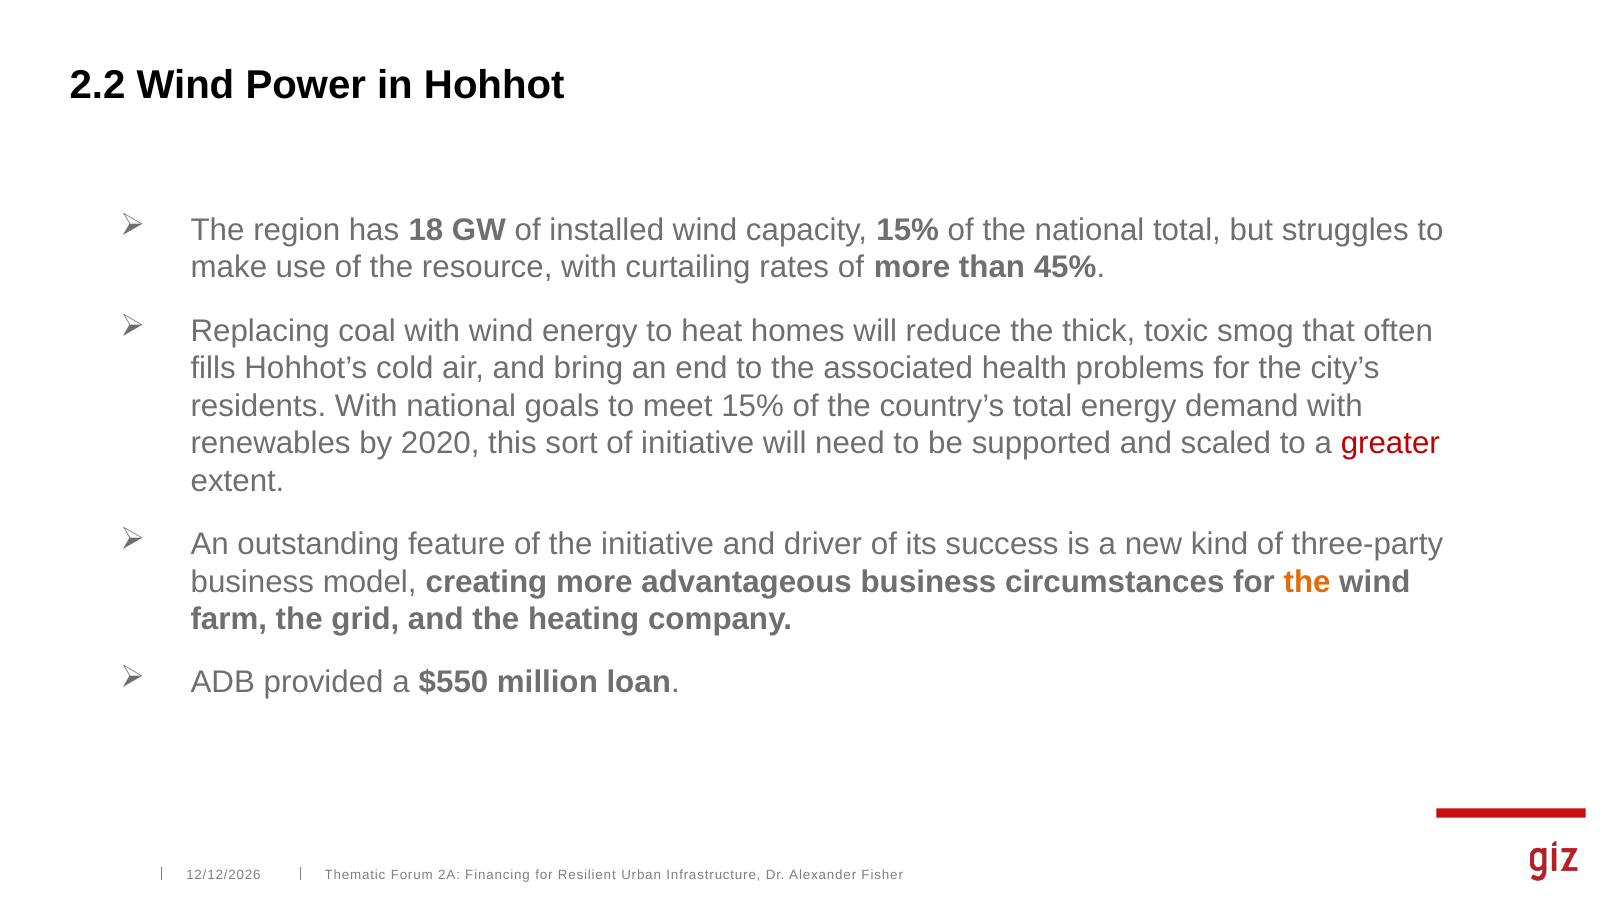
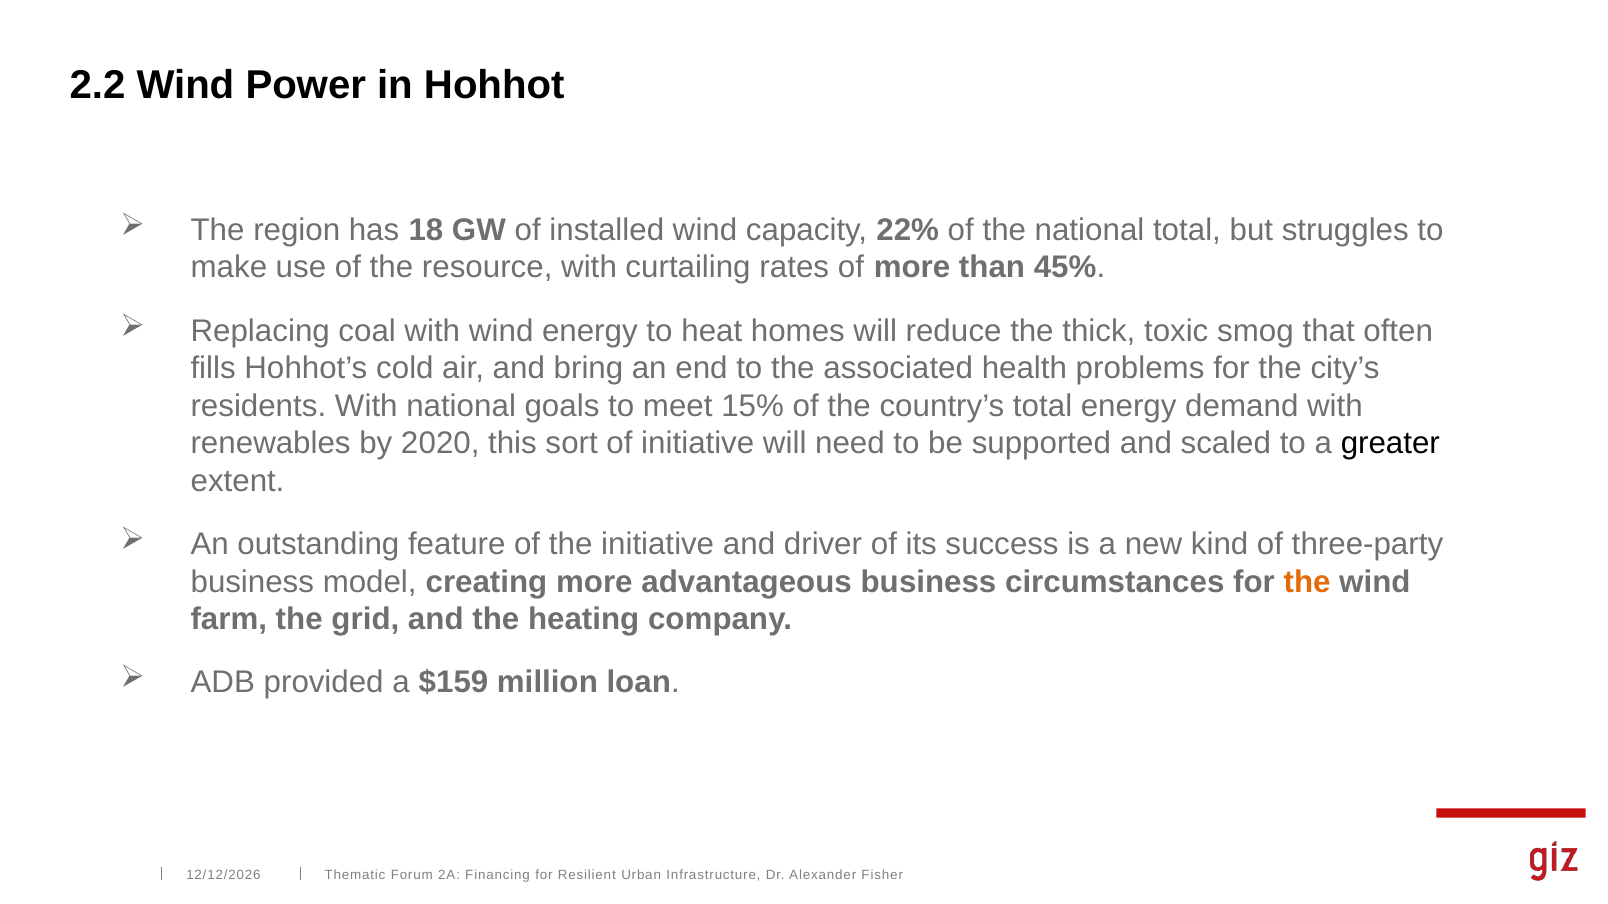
capacity 15%: 15% -> 22% (908, 230)
greater colour: red -> black (1390, 444)
$550: $550 -> $159 (454, 683)
